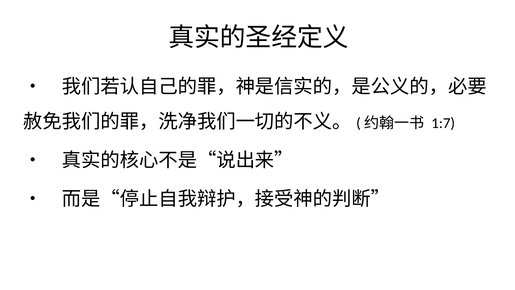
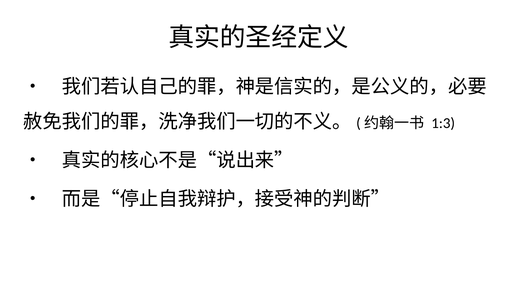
1:7: 1:7 -> 1:3 (443, 123)
